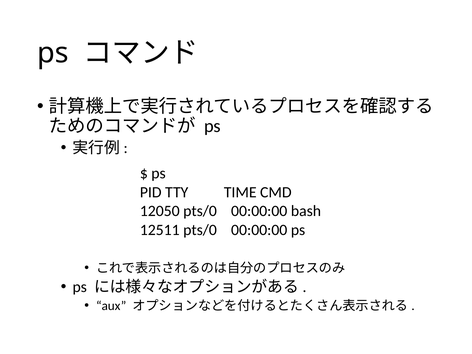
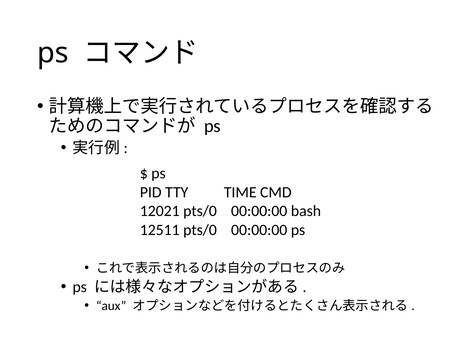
12050: 12050 -> 12021 (160, 211)
